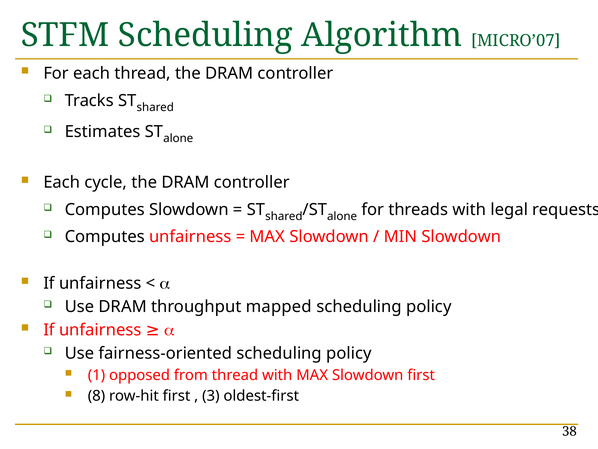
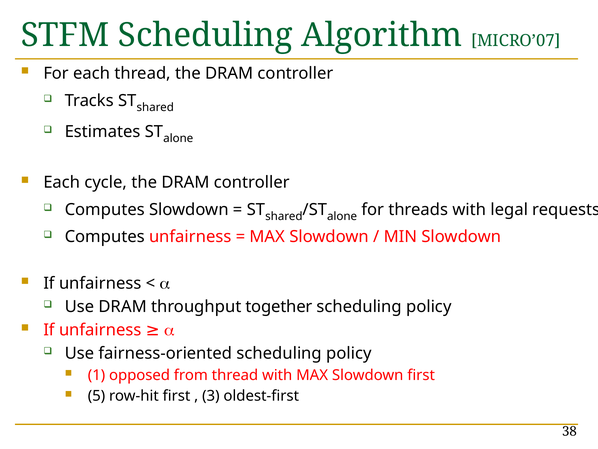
mapped: mapped -> together (279, 306)
8: 8 -> 5 (96, 396)
